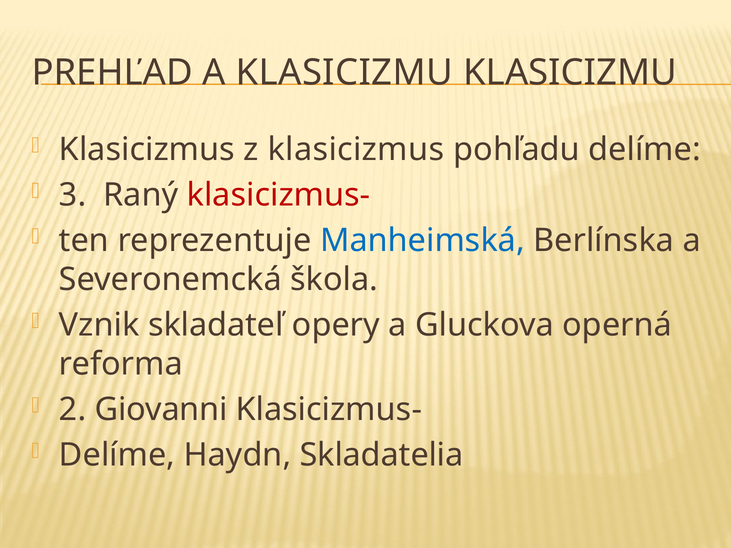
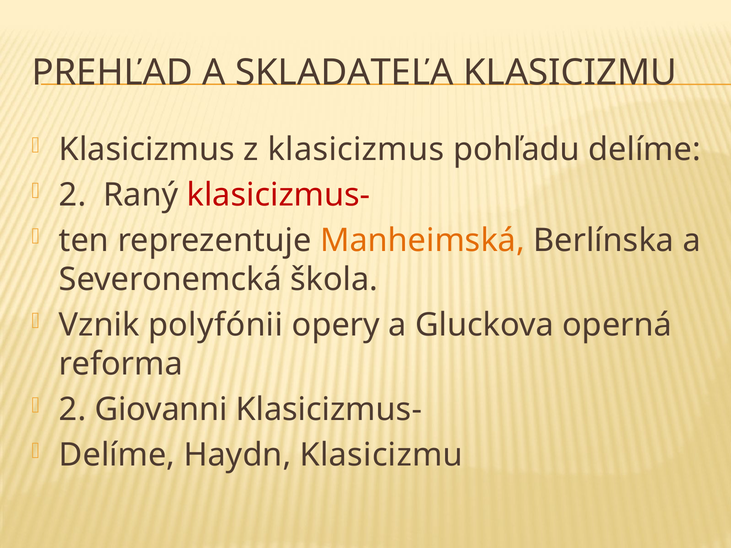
A KLASICIZMU: KLASICIZMU -> SKLADATEĽA (345, 73)
3: 3 -> 2 (73, 195)
Manheimská colour: blue -> orange (422, 241)
skladateľ: skladateľ -> polyfónii (216, 325)
Haydn Skladatelia: Skladatelia -> Klasicizmu (381, 455)
